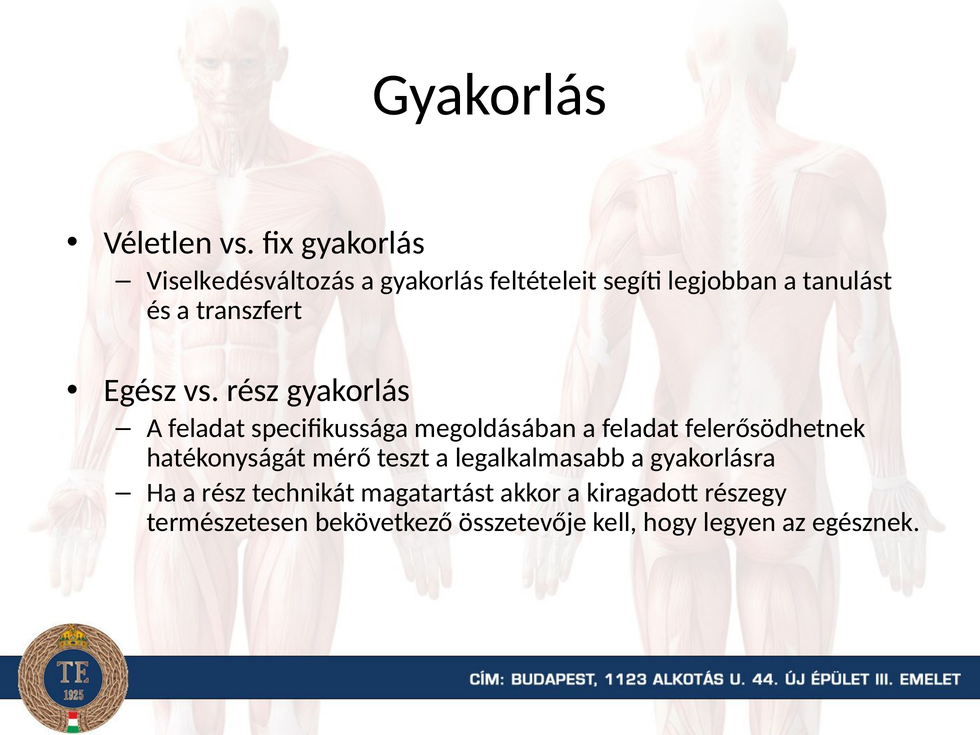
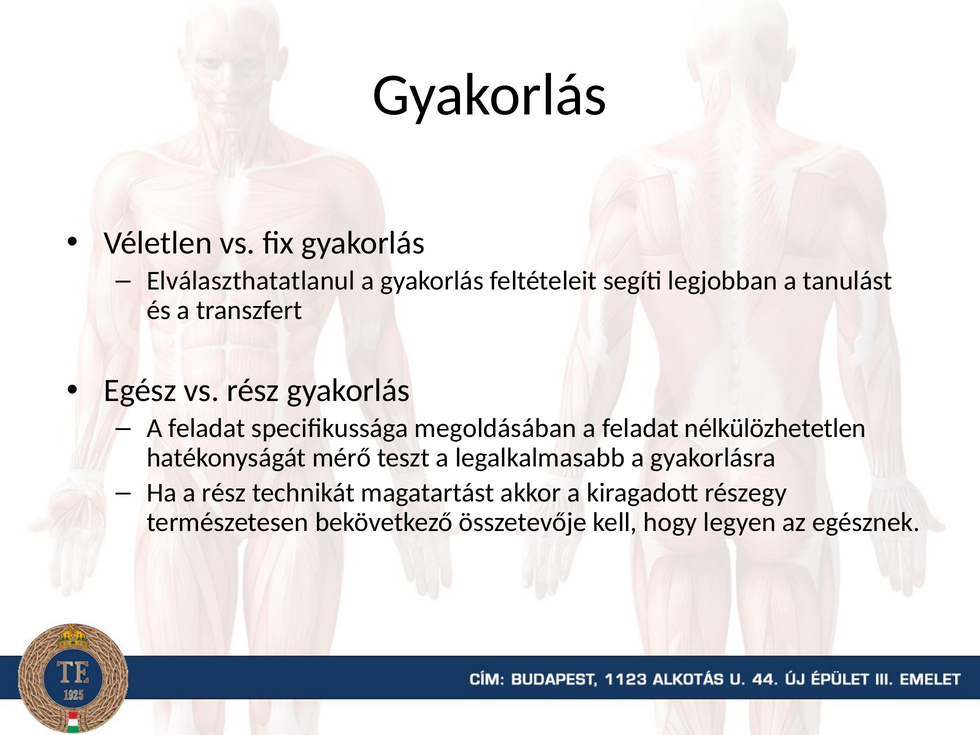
Viselkedésváltozás: Viselkedésváltozás -> Elválaszthatatlanul (251, 281)
felerősödhetnek: felerősödhetnek -> nélkülözhetetlen (775, 428)
